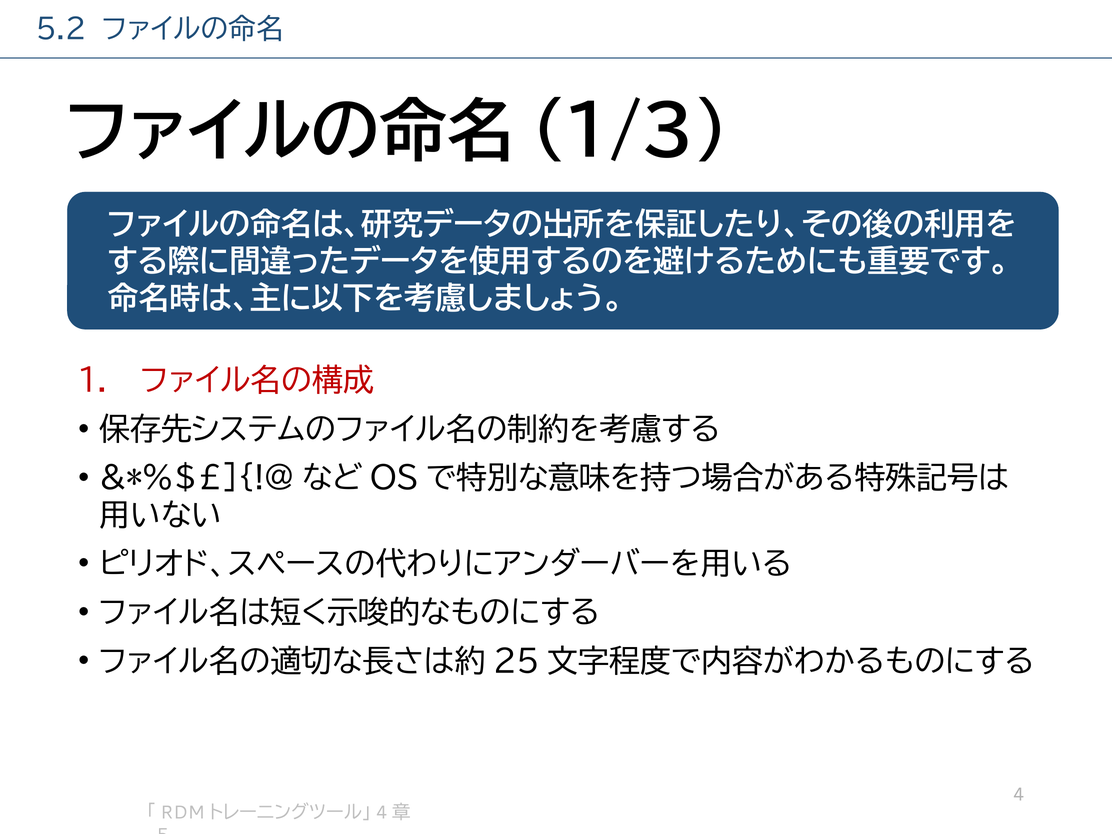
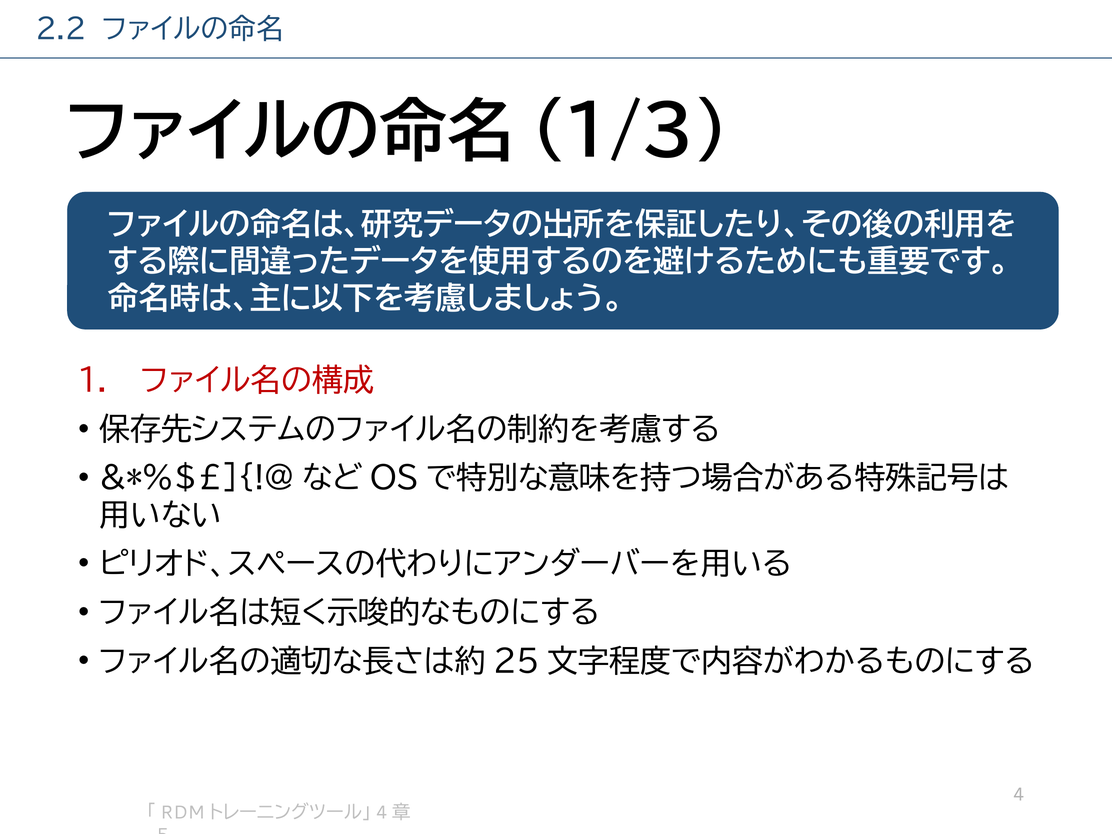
5.2: 5.2 -> 2.2 (61, 29)
